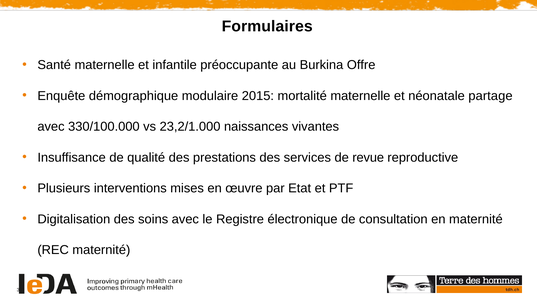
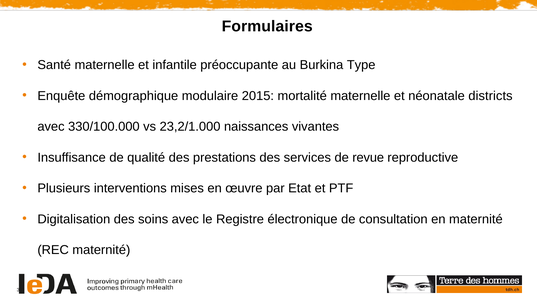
Offre: Offre -> Type (361, 65)
partage: partage -> districts (490, 96)
